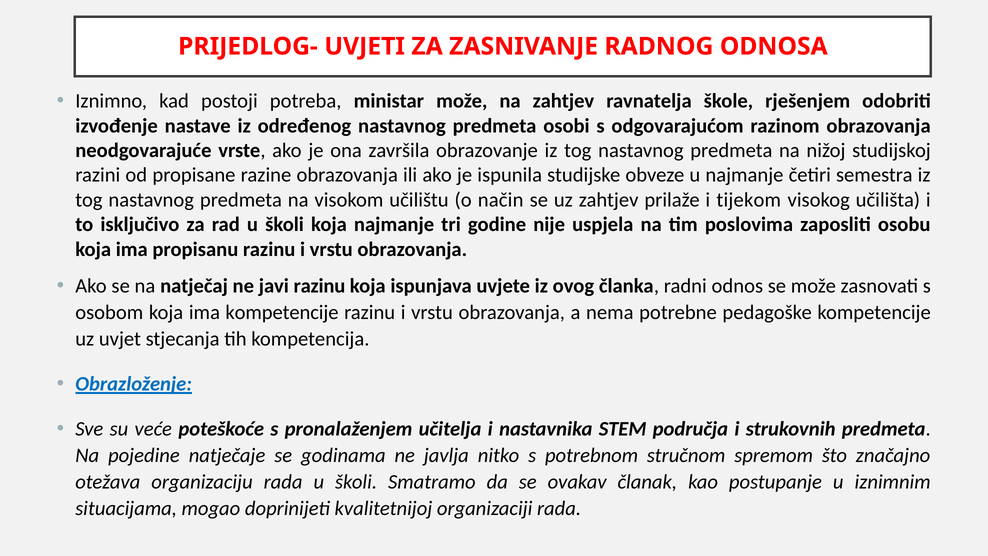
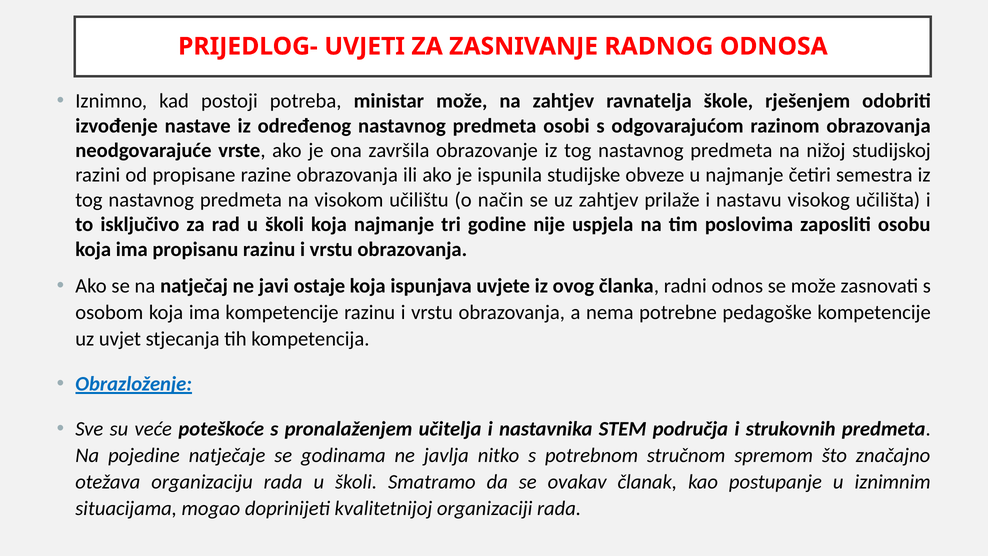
tijekom: tijekom -> nastavu (749, 200)
javi razinu: razinu -> ostaje (319, 286)
